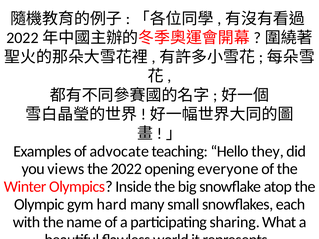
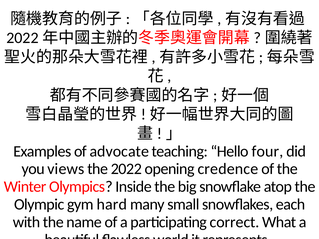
they: they -> four (267, 151)
everyone: everyone -> credence (228, 169)
sharing: sharing -> correct (235, 222)
